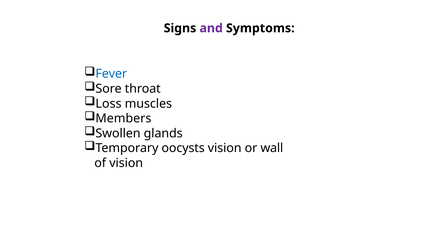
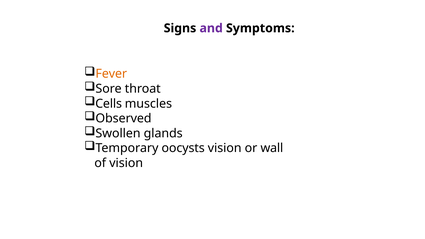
Fever colour: blue -> orange (111, 74)
Loss: Loss -> Cells (109, 104)
Members: Members -> Observed (124, 118)
